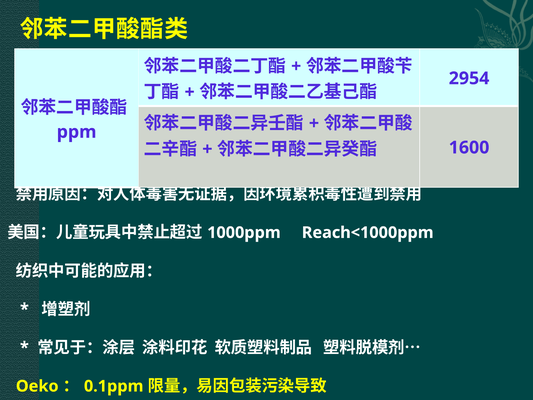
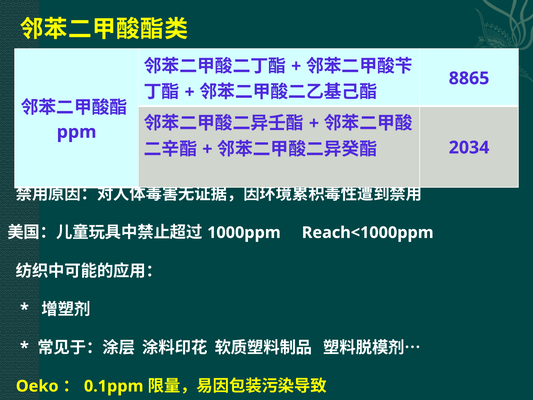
2954: 2954 -> 8865 (469, 78)
1600: 1600 -> 2034 (469, 147)
